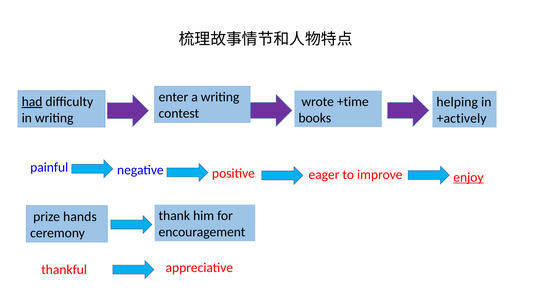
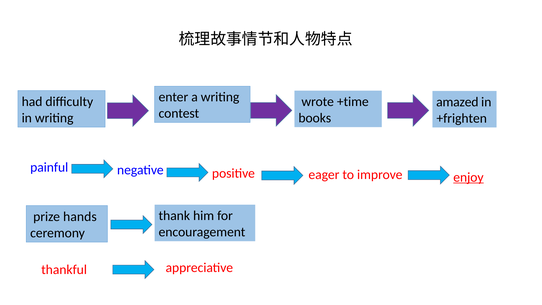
had underline: present -> none (32, 102)
helping: helping -> amazed (457, 102)
+actively: +actively -> +frighten (462, 118)
